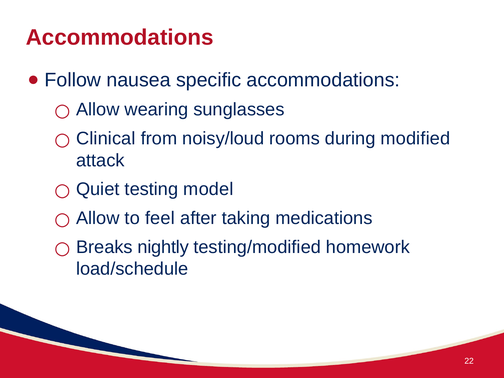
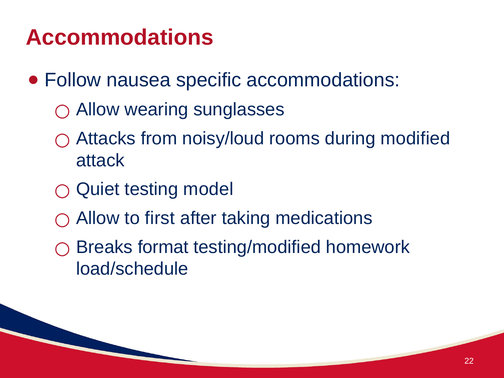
Clinical: Clinical -> Attacks (106, 139)
feel: feel -> first (160, 218)
nightly: nightly -> format (163, 247)
